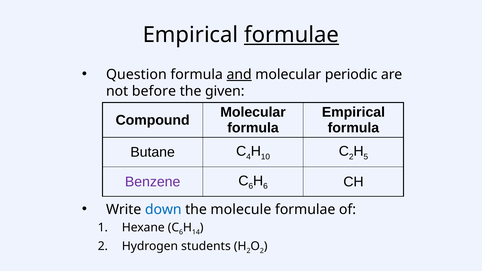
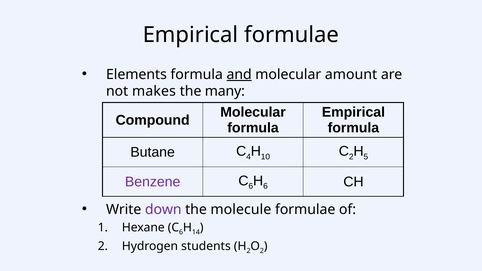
formulae underline: present -> none (292, 35)
Question: Question -> Elements (136, 74)
periodic: periodic -> amount (351, 74)
before: before -> makes (154, 91)
given: given -> many (225, 91)
down colour: blue -> purple (163, 210)
